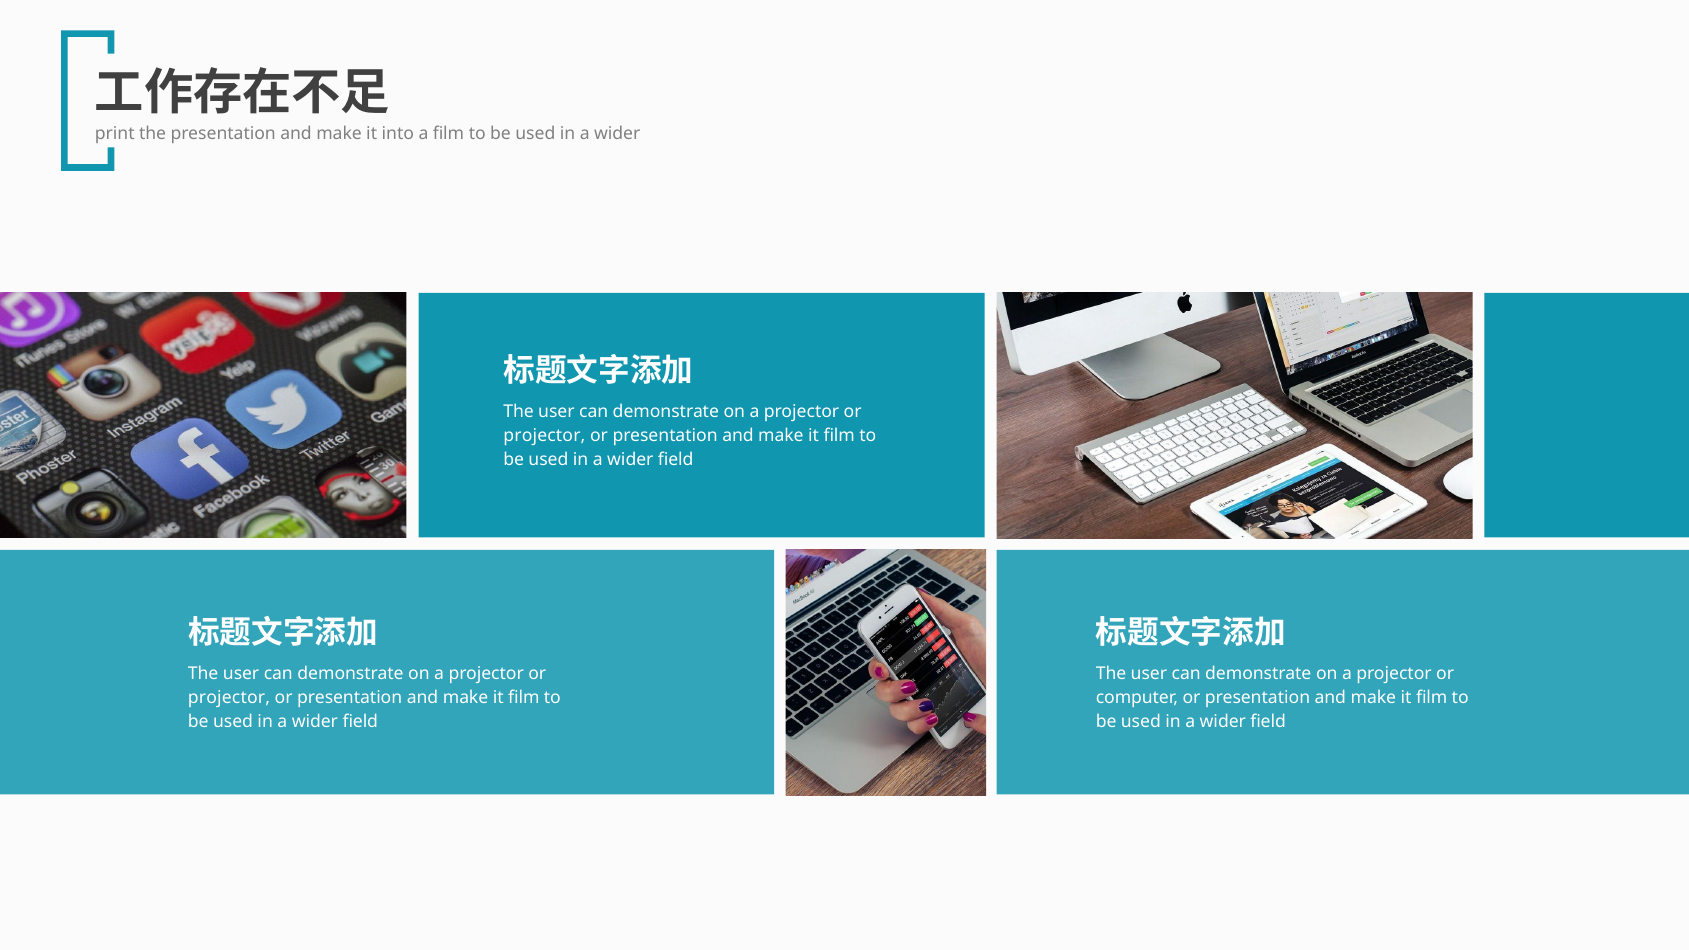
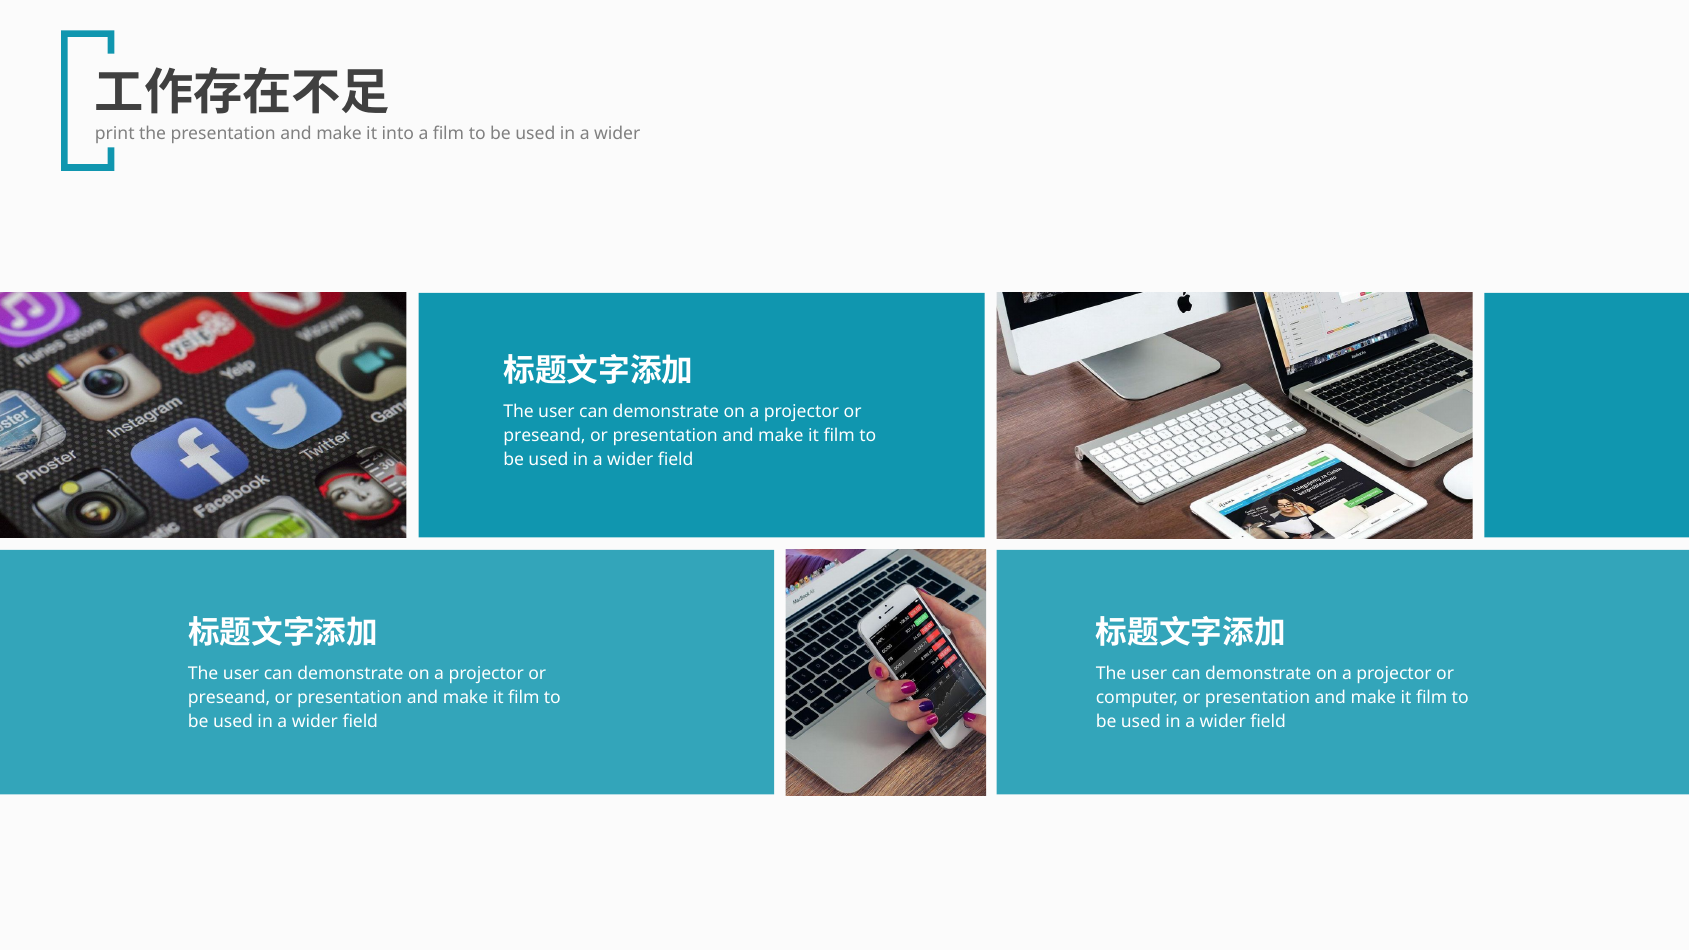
projector: projector -> preseand (544, 436)
projector: projector -> preseand (229, 698)
